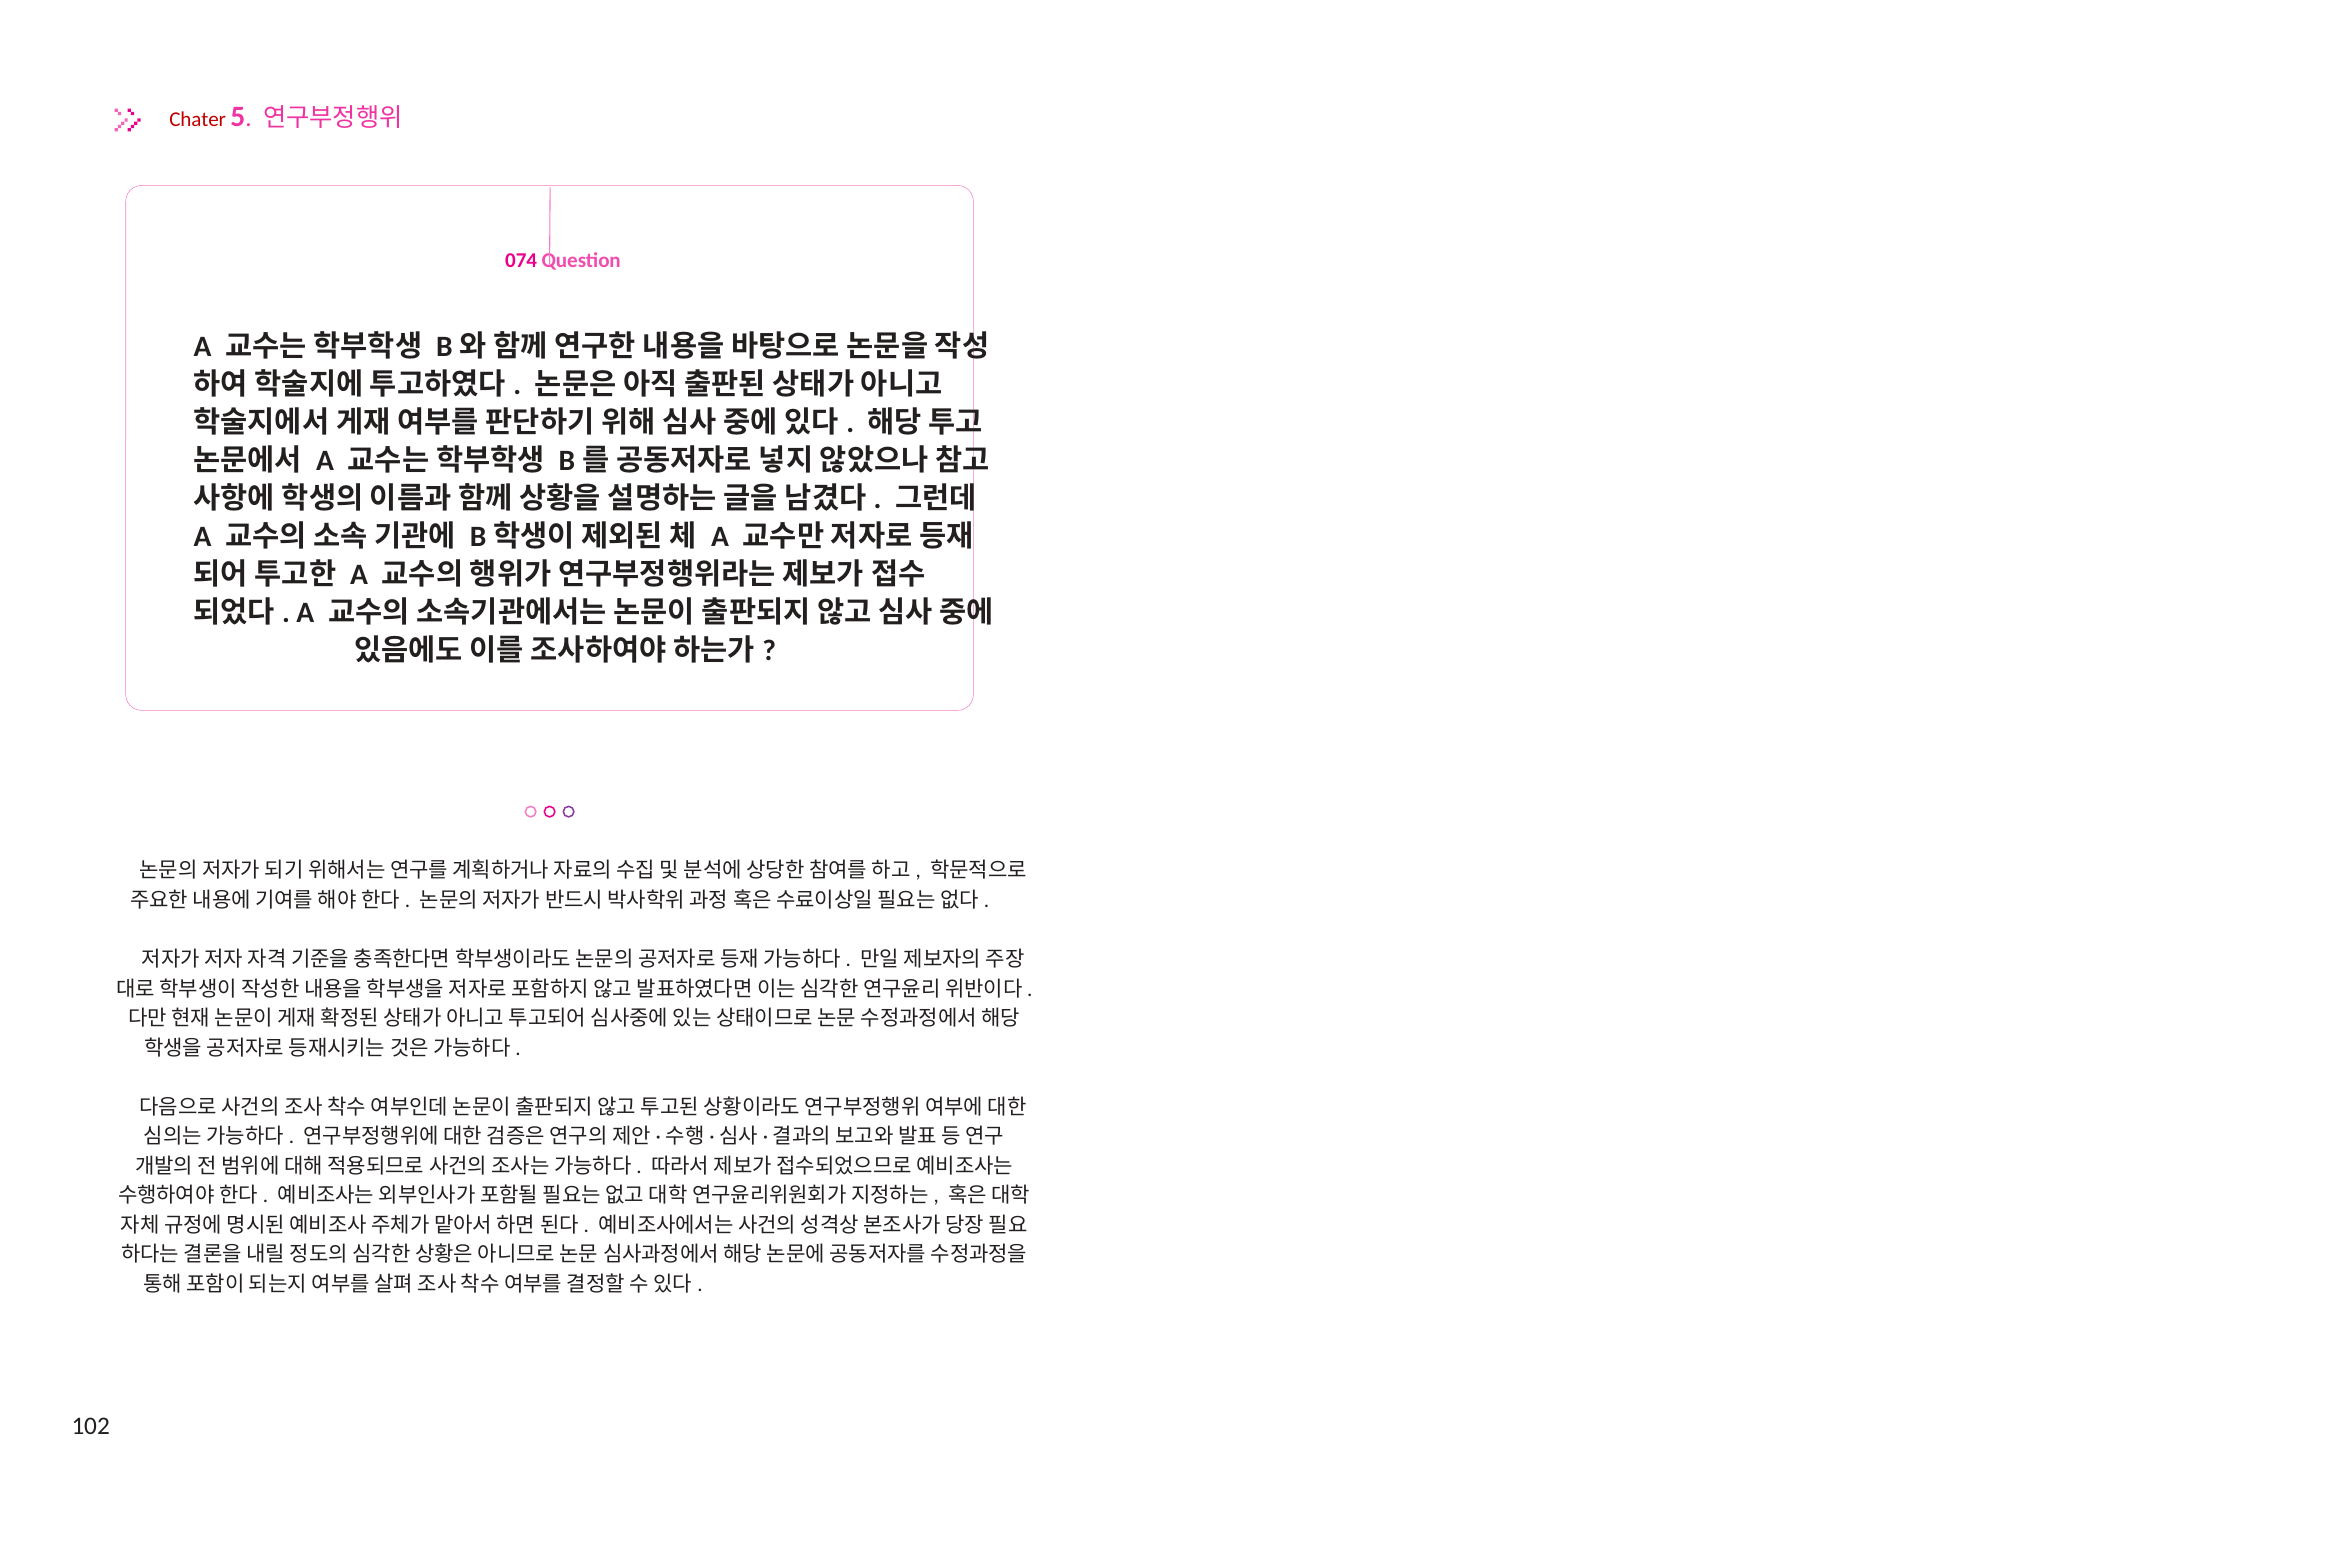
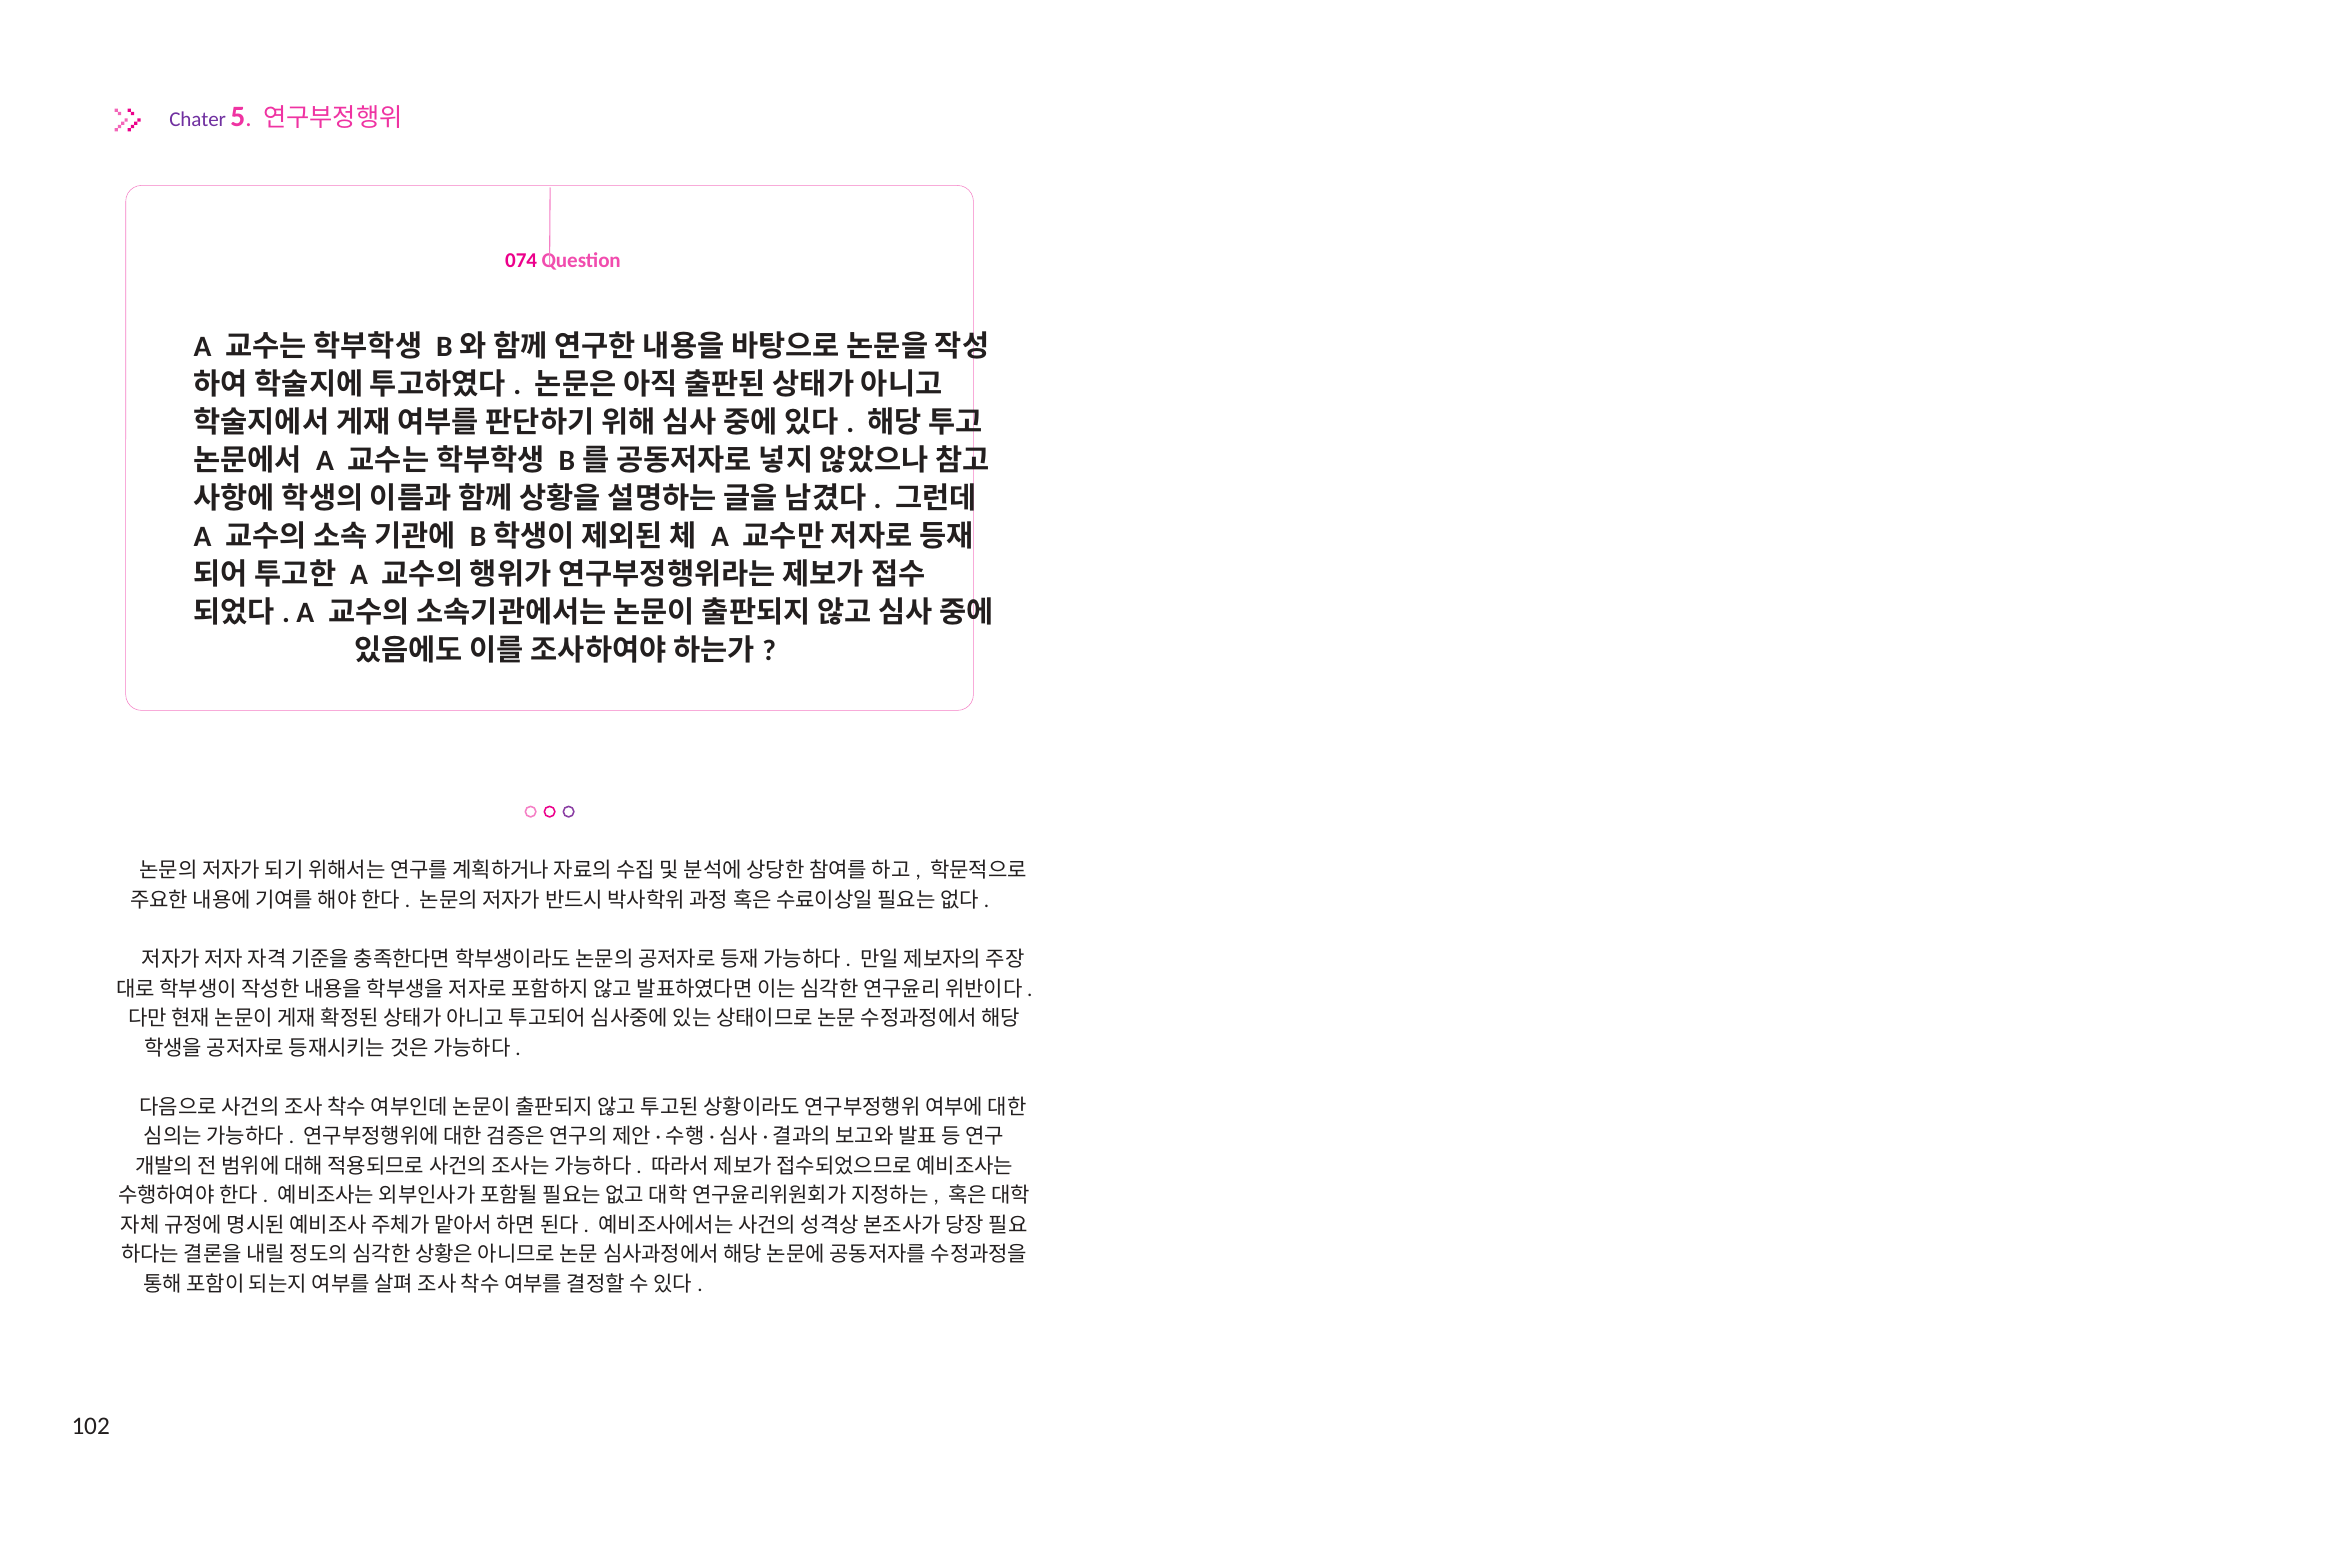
Chater colour: red -> purple (198, 119)
